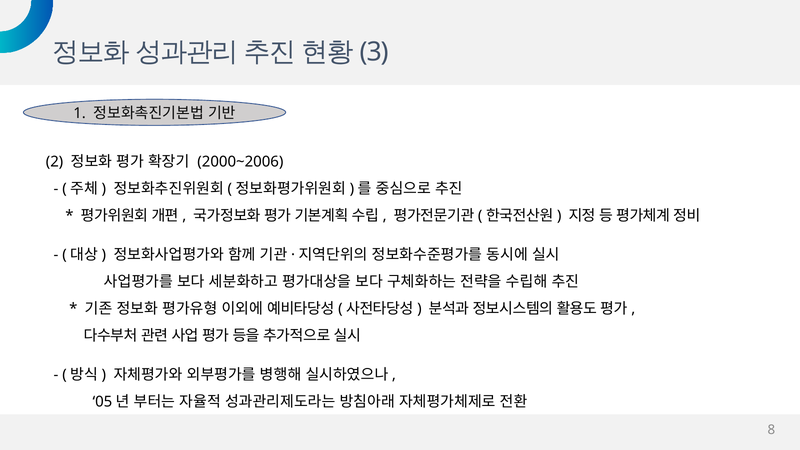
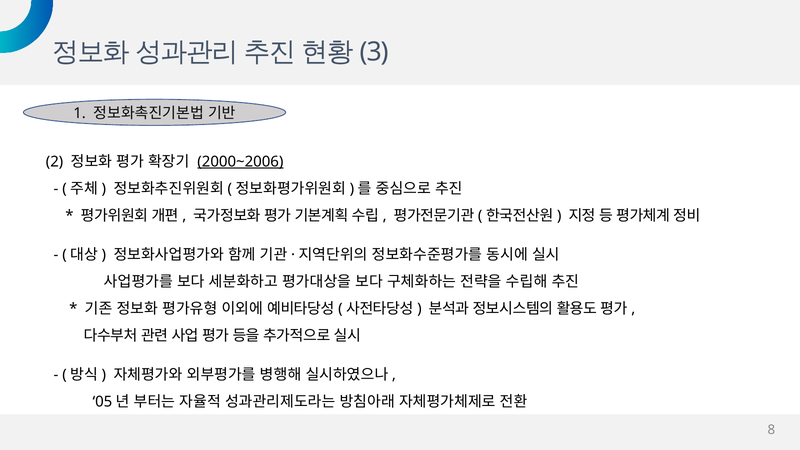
2000~2006 underline: none -> present (240, 162)
